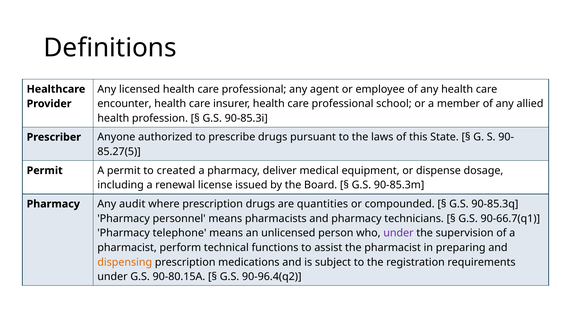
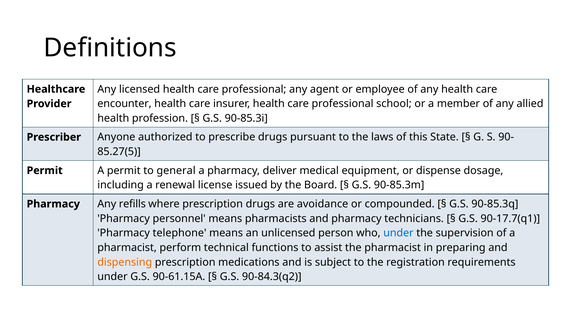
created: created -> general (176, 171)
audit: audit -> refills (132, 204)
quantities: quantities -> avoidance (323, 204)
90-66.7(q1: 90-66.7(q1 -> 90-17.7(q1 (510, 219)
under colour: purple -> blue (398, 233)
90-80.15A: 90-80.15A -> 90-61.15A (179, 277)
90-96.4(q2: 90-96.4(q2 -> 90-84.3(q2 (272, 277)
